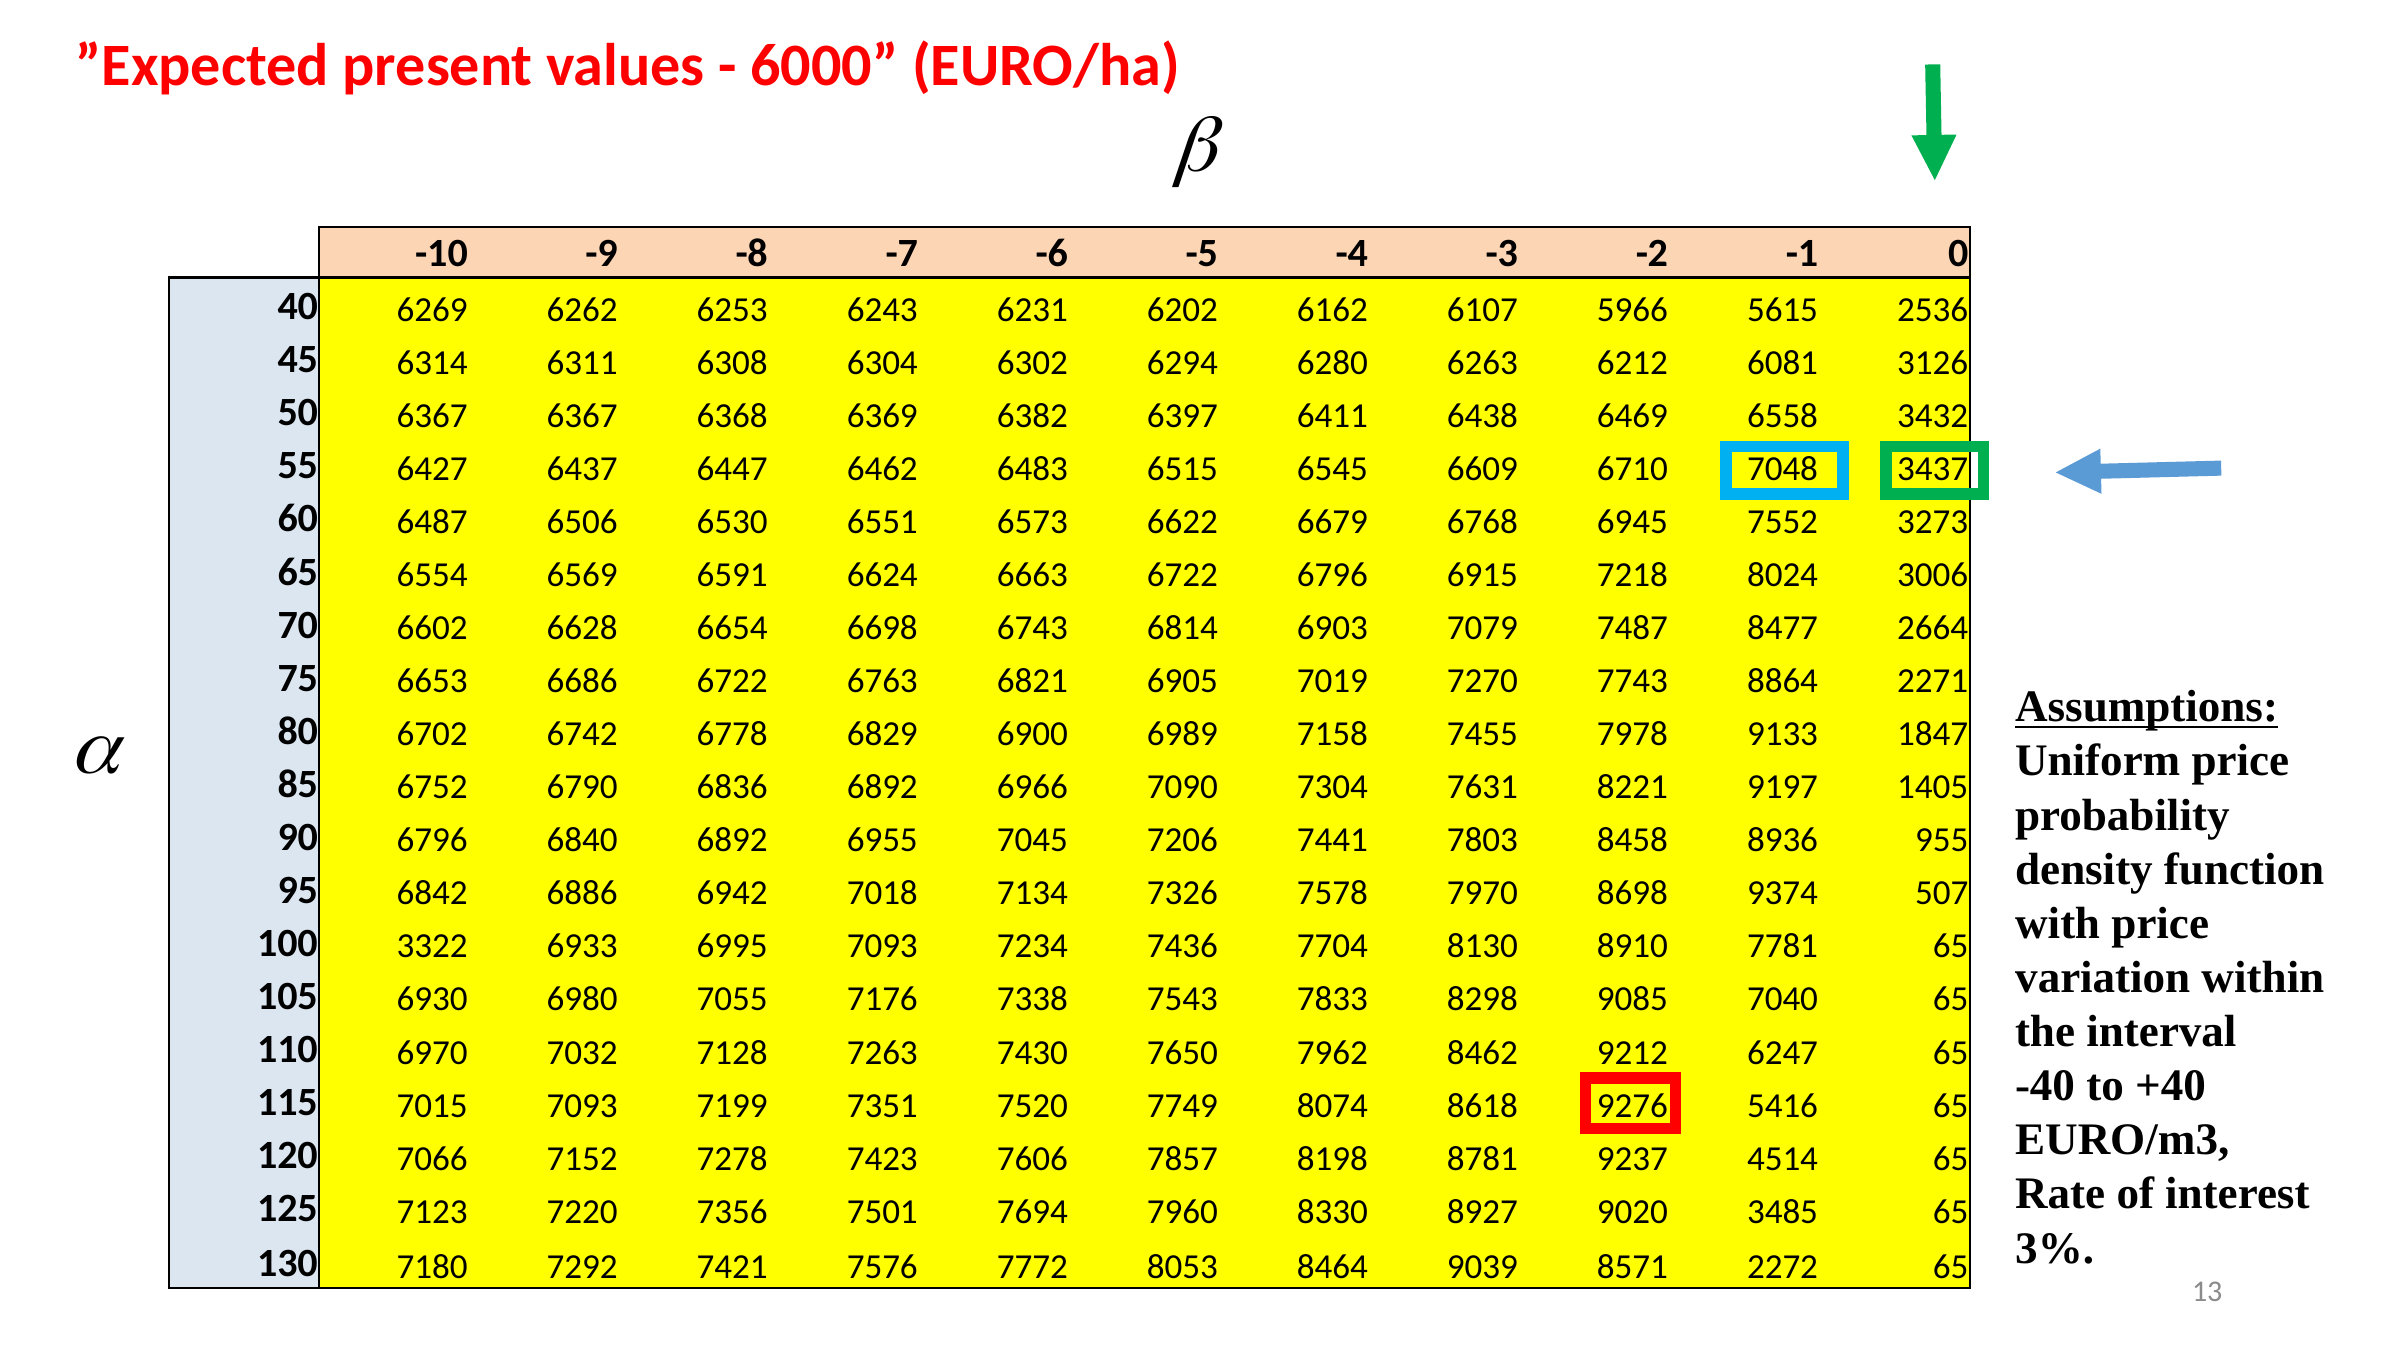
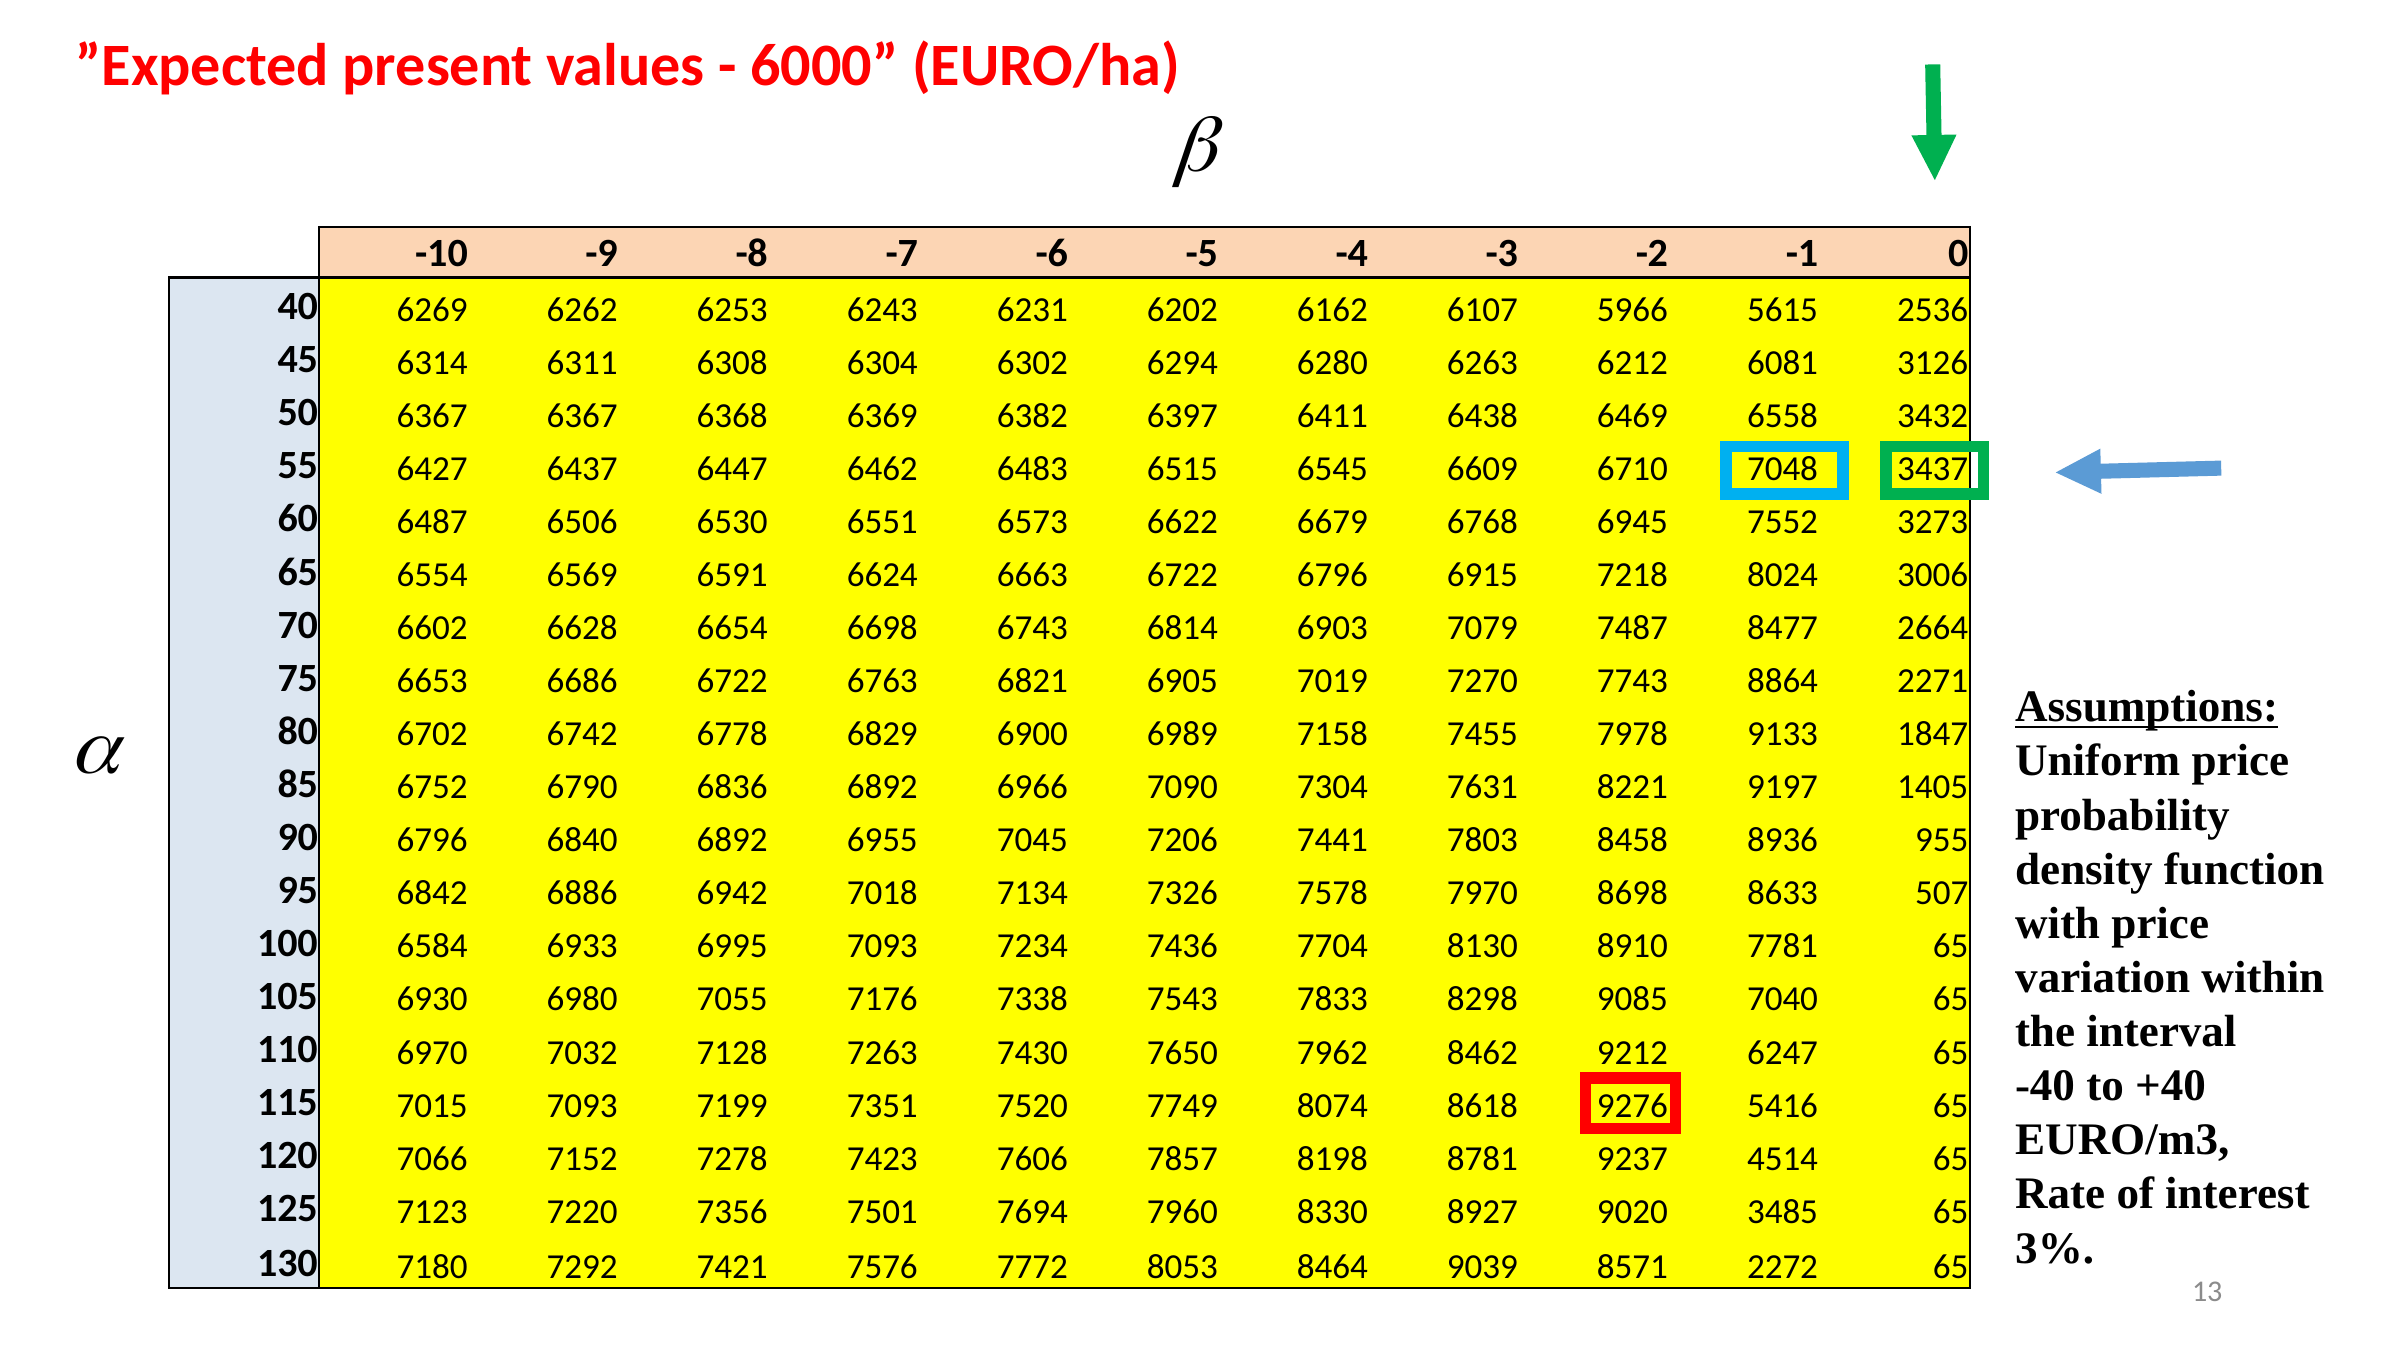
9374: 9374 -> 8633 (1782, 894)
3322: 3322 -> 6584 (432, 947)
